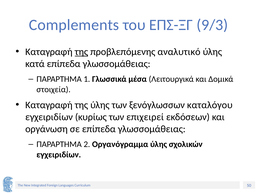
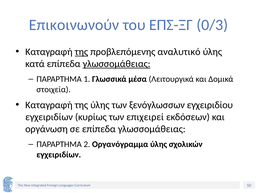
Complements: Complements -> Επικοινωνούν (74, 25)
9/3: 9/3 -> 0/3 (212, 25)
γλωσσομάθειας underline: none -> present (117, 64)
καταλόγου: καταλόγου -> εγχειριδίου (210, 105)
